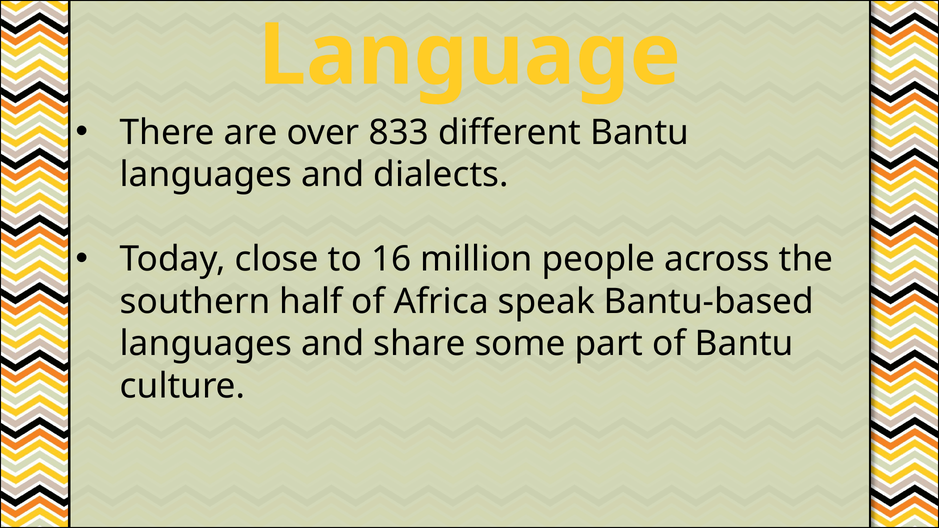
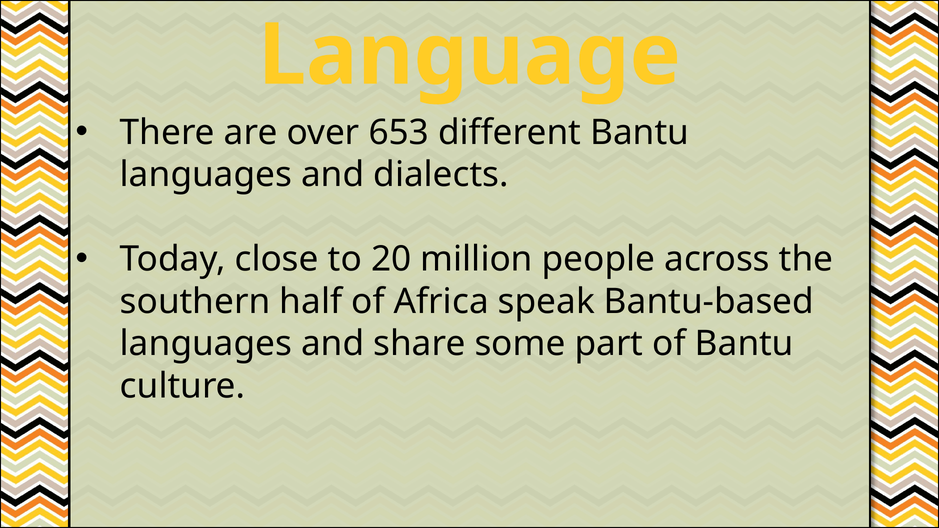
833: 833 -> 653 (399, 133)
16: 16 -> 20 (391, 259)
